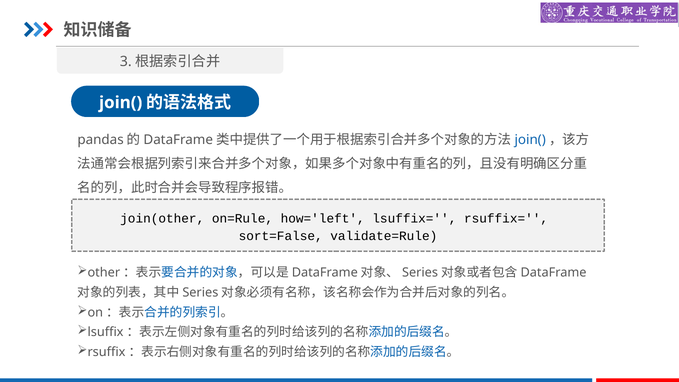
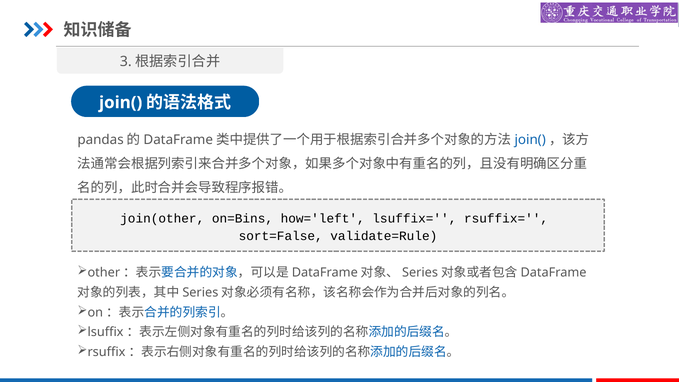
on=Rule: on=Rule -> on=Bins (242, 219)
